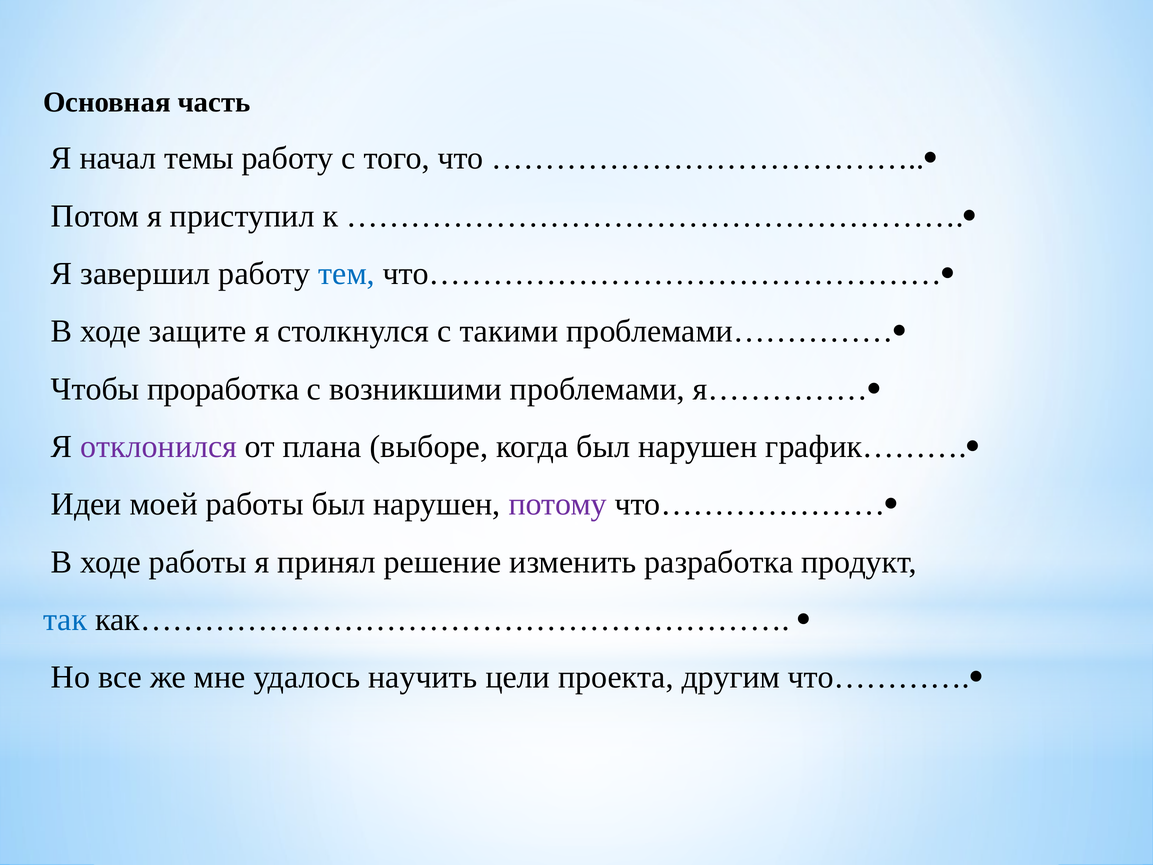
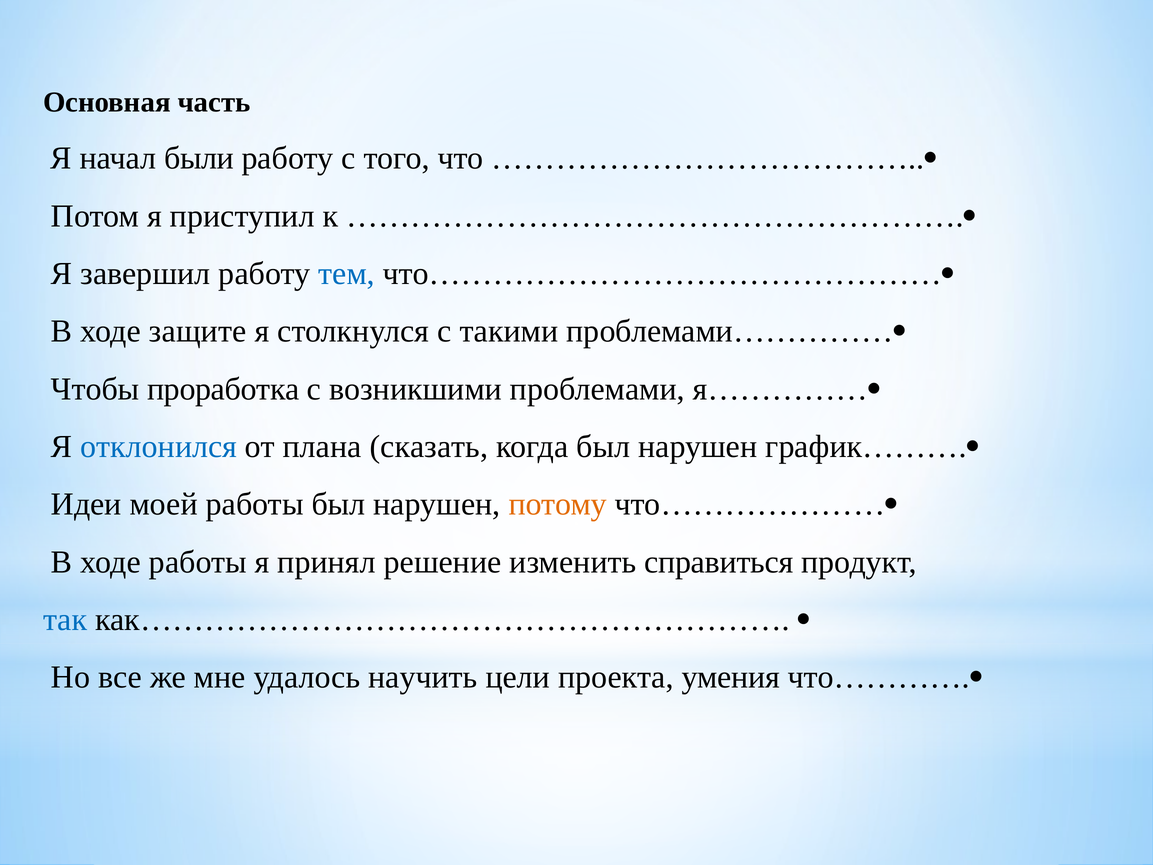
темы: темы -> были (199, 158)
отклонился colour: purple -> blue (159, 447)
выборе: выборе -> сказать (429, 447)
потому colour: purple -> orange (558, 504)
разработка: разработка -> справиться (719, 562)
другим: другим -> умения (731, 677)
